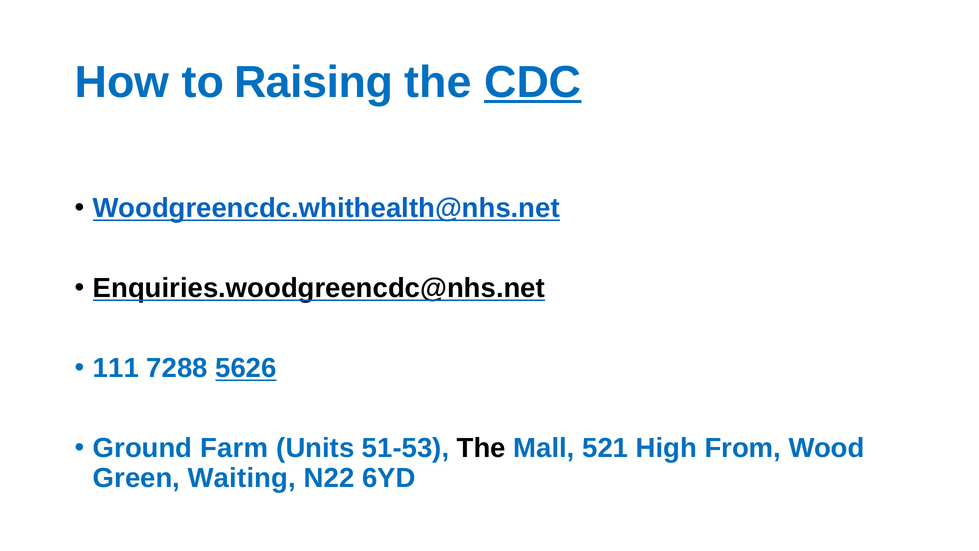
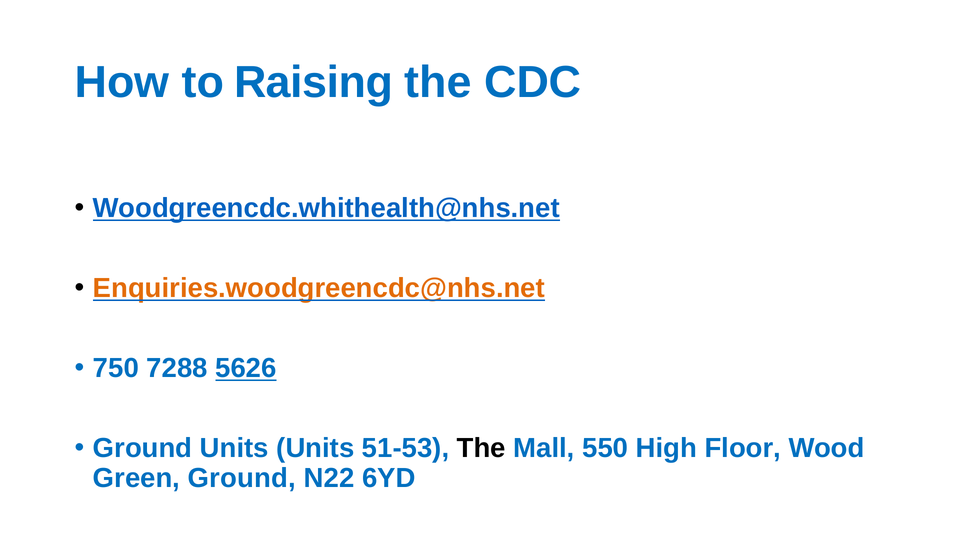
CDC underline: present -> none (533, 82)
Enquiries.woodgreencdc@nhs.net colour: black -> orange (319, 288)
111: 111 -> 750 (116, 368)
Ground Farm: Farm -> Units (234, 448)
521: 521 -> 550 (605, 448)
From: From -> Floor (743, 448)
Green Waiting: Waiting -> Ground (242, 478)
